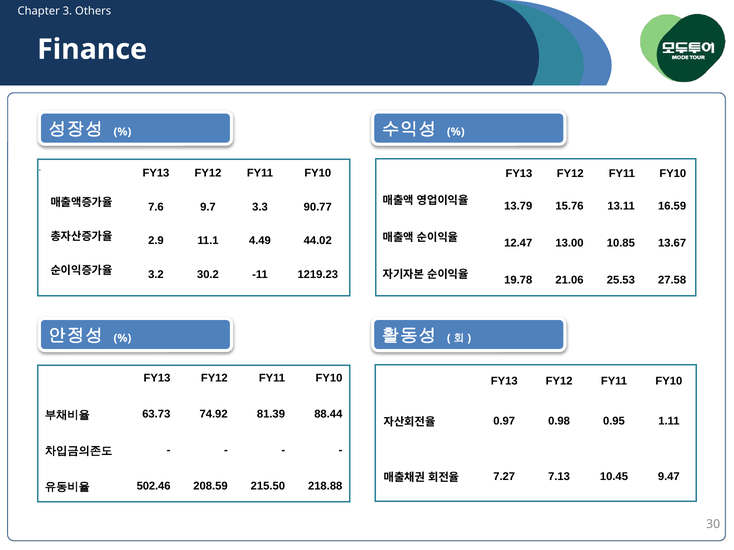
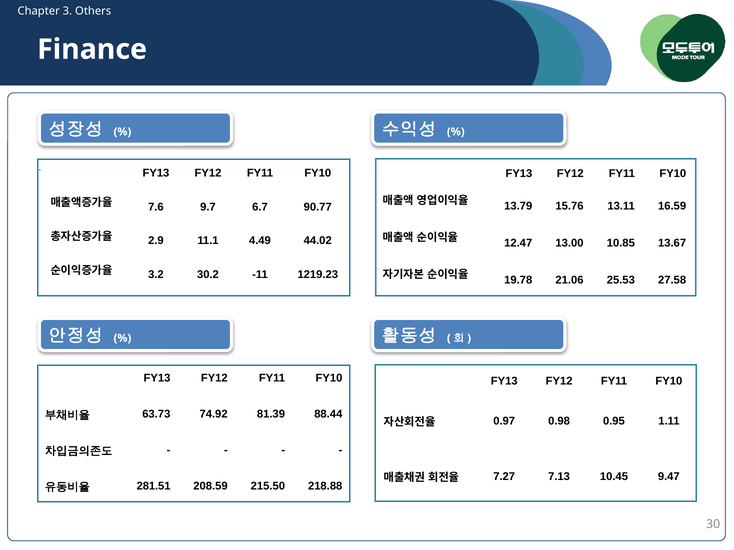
3.3: 3.3 -> 6.7 (260, 207)
502.46: 502.46 -> 281.51 (154, 486)
